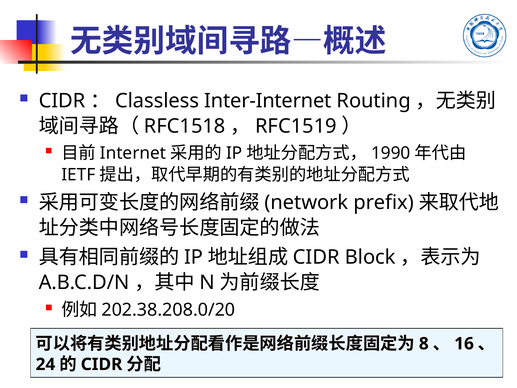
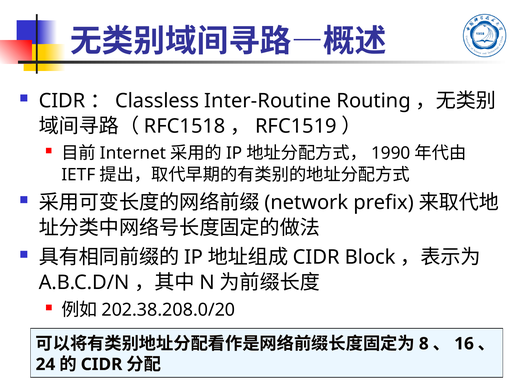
Inter-Internet: Inter-Internet -> Inter-Routine (268, 101)
